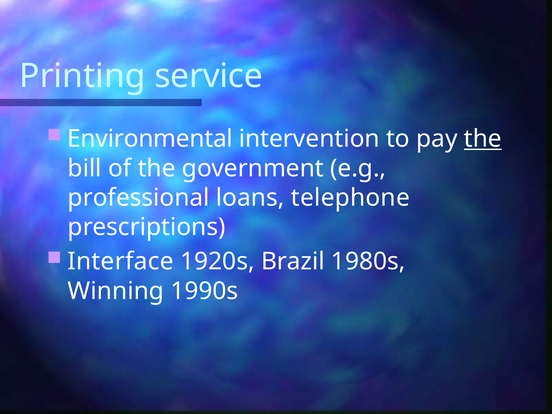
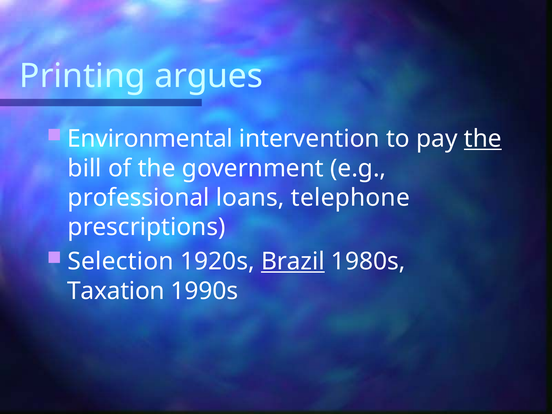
service: service -> argues (209, 76)
Interface: Interface -> Selection (121, 261)
Brazil underline: none -> present (293, 261)
Winning: Winning -> Taxation (116, 291)
